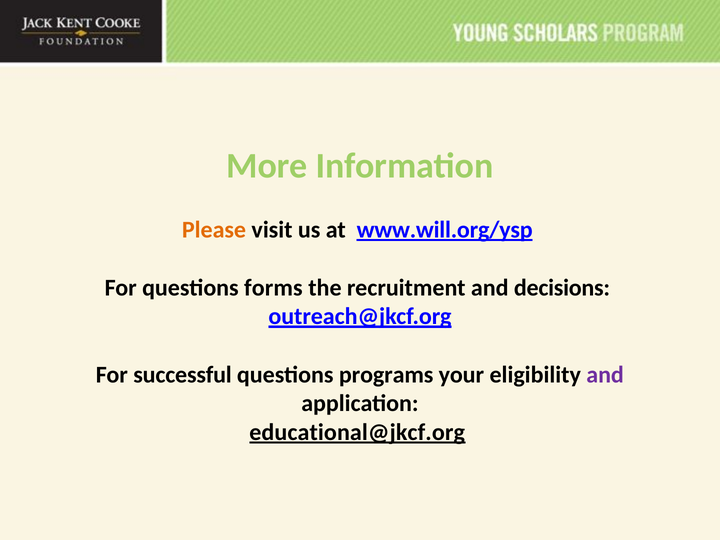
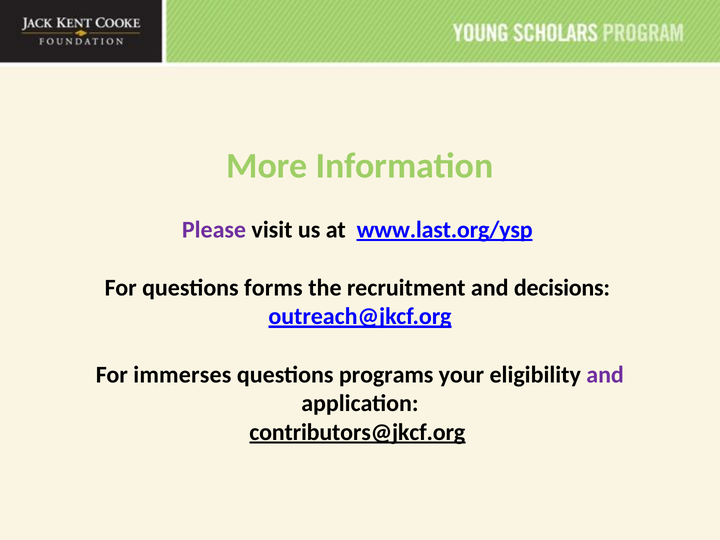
Please colour: orange -> purple (214, 230)
www.will.org/ysp: www.will.org/ysp -> www.last.org/ysp (445, 230)
successful: successful -> immerses (182, 375)
educational@jkcf.org: educational@jkcf.org -> contributors@jkcf.org (357, 432)
